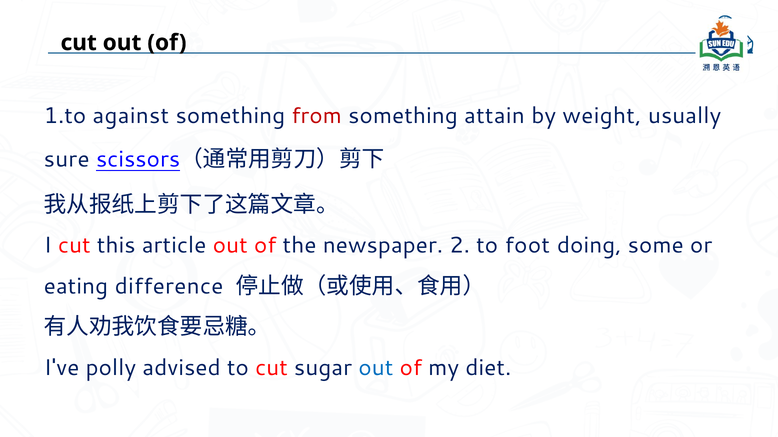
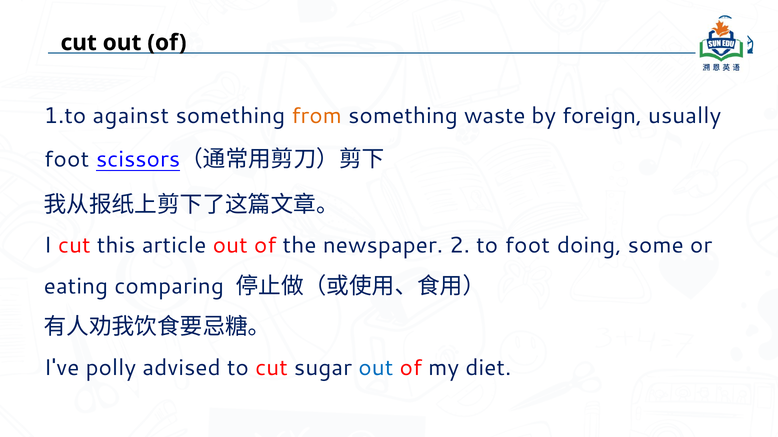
from colour: red -> orange (317, 116)
attain: attain -> waste (495, 116)
weight: weight -> foreign (602, 116)
sure: sure -> foot (67, 159)
difference: difference -> comparing (169, 287)
